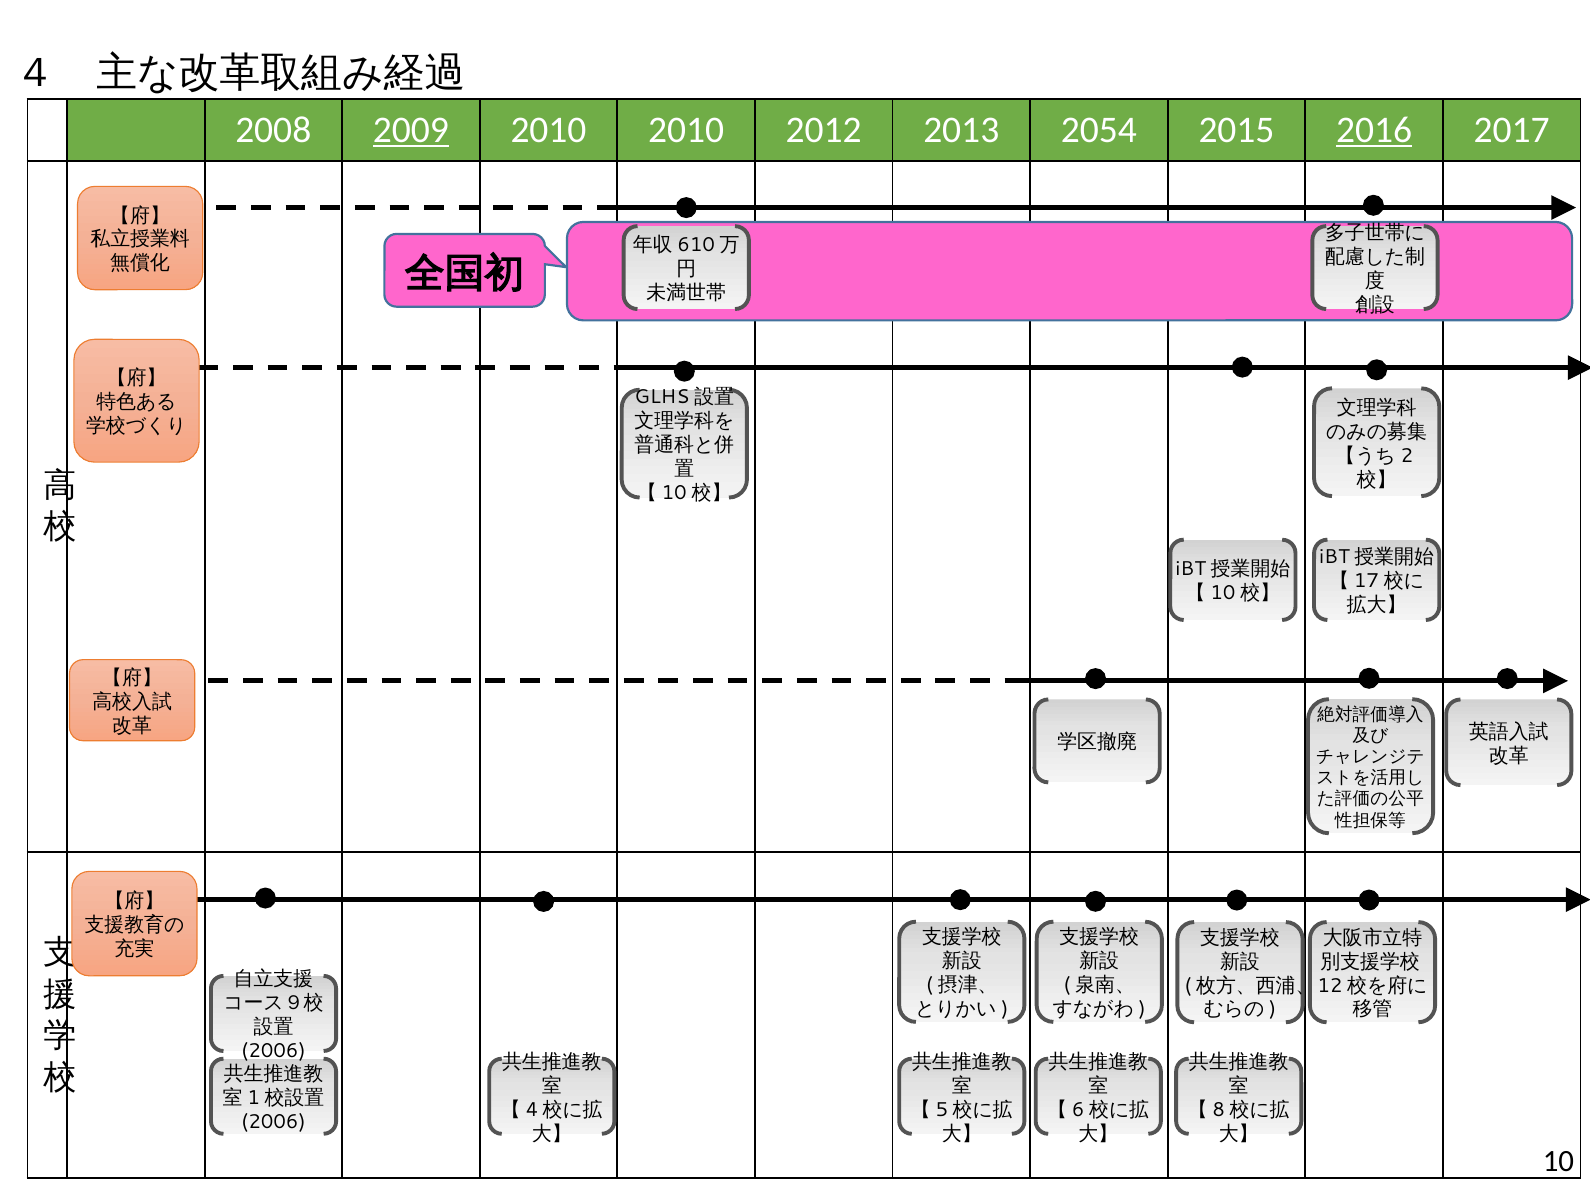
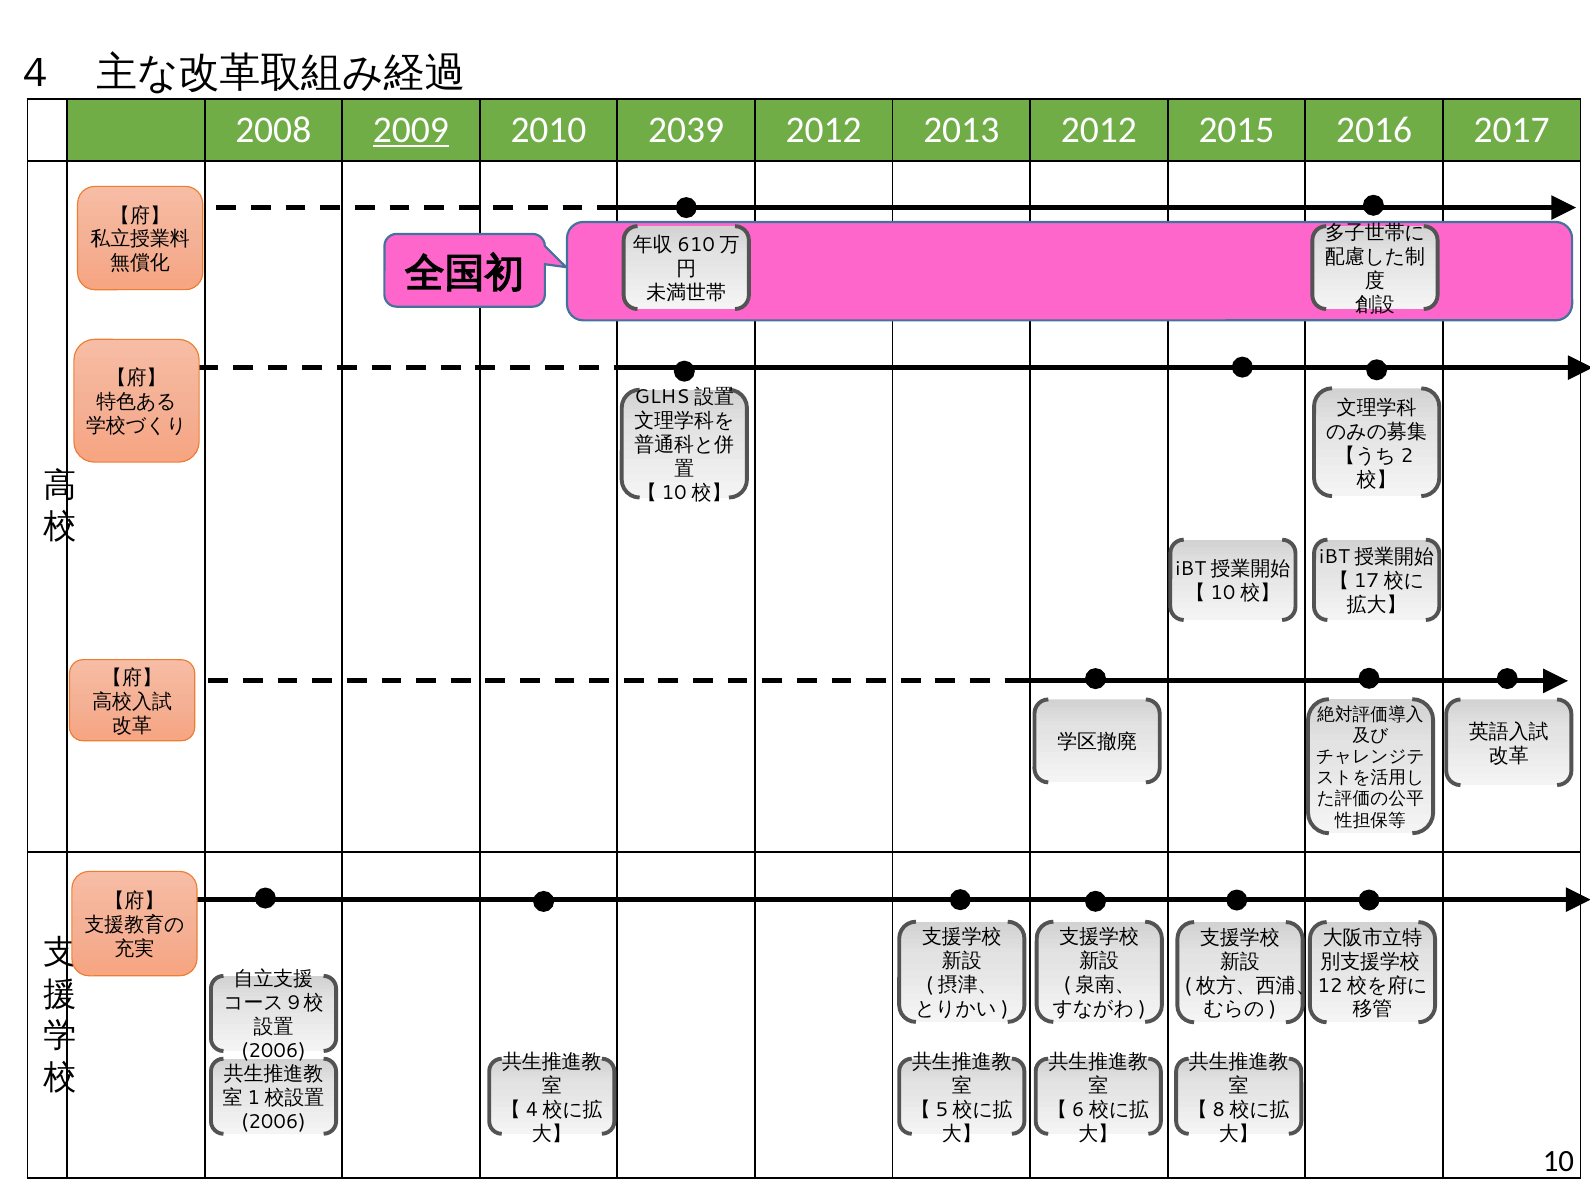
2010 2010: 2010 -> 2039 (686, 130)
2013 2054: 2054 -> 2012 (1099, 130)
2016 underline: present -> none (1374, 130)
